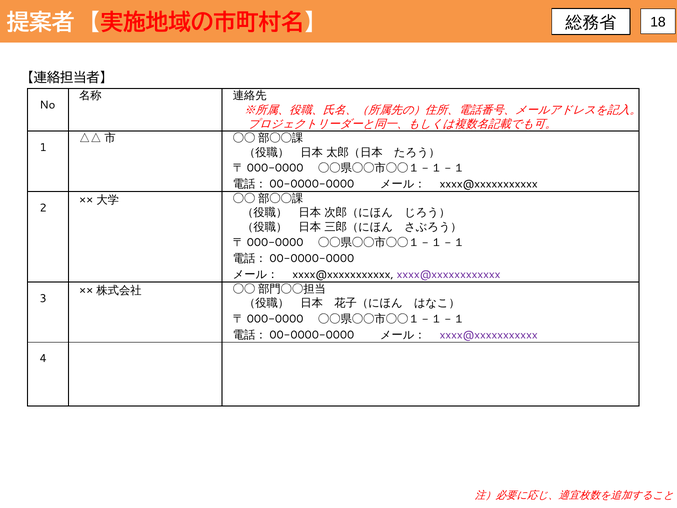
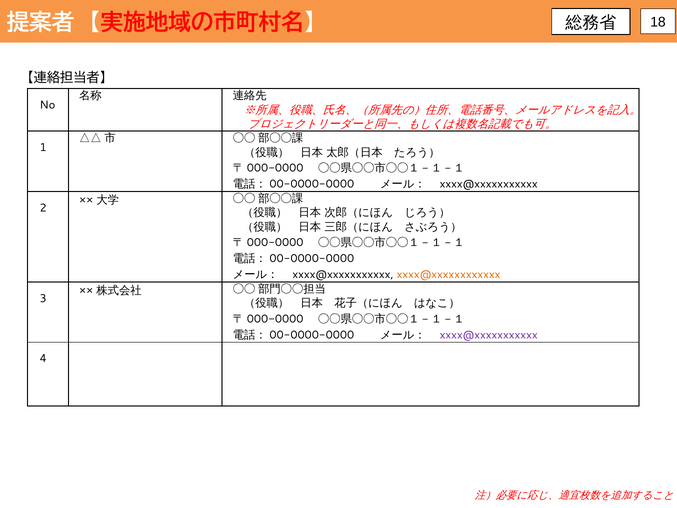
xxxx@xxxxxxxxxxxx colour: purple -> orange (449, 274)
